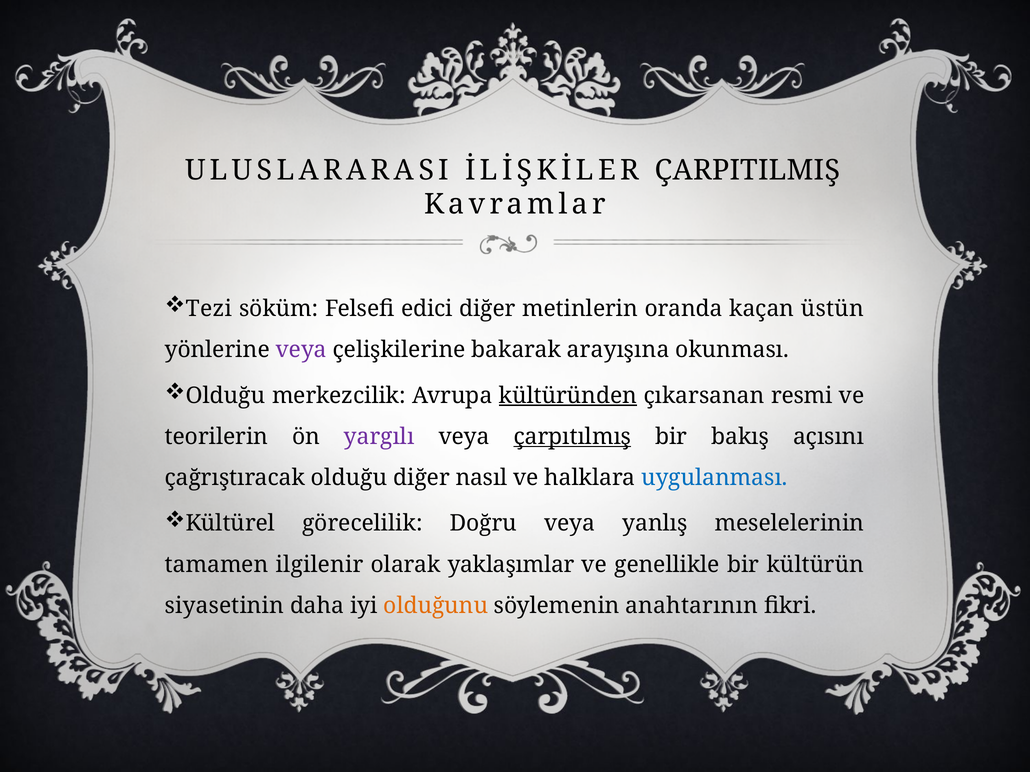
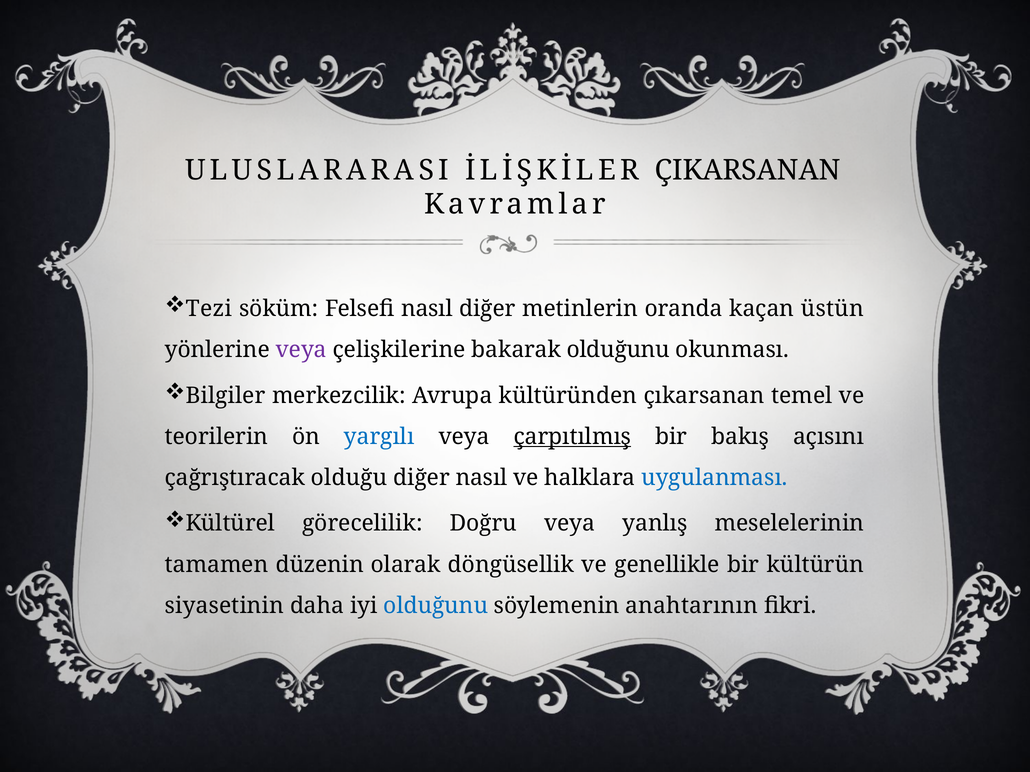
ÇARPITILMIŞ: ÇARPITILMIŞ -> ÇIKARSANAN (748, 170)
Felsefi edici: edici -> nasıl (427, 309)
bakarak arayışına: arayışına -> olduğunu (618, 350)
Olduğu: Olduğu -> Bilgiler (225, 396)
kültüründen underline: present -> none (568, 396)
resmi: resmi -> temel (802, 396)
yargılı colour: purple -> blue (379, 437)
ilgilenir: ilgilenir -> düzenin (320, 565)
yaklaşımlar: yaklaşımlar -> döngüsellik (511, 565)
olduğunu colour: orange -> blue (436, 606)
